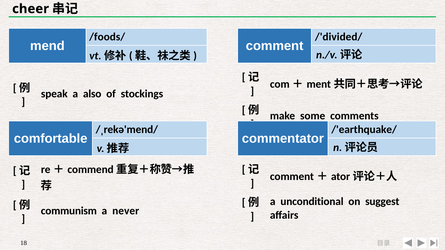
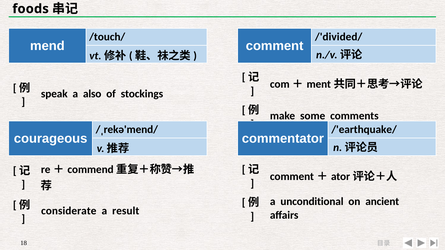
cheer: cheer -> foods (31, 9)
/foods/: /foods/ -> /touch/ (107, 37)
comfortable: comfortable -> courageous (51, 139)
suggest: suggest -> ancient (382, 202)
communism: communism -> considerate (69, 211)
never: never -> result (126, 211)
